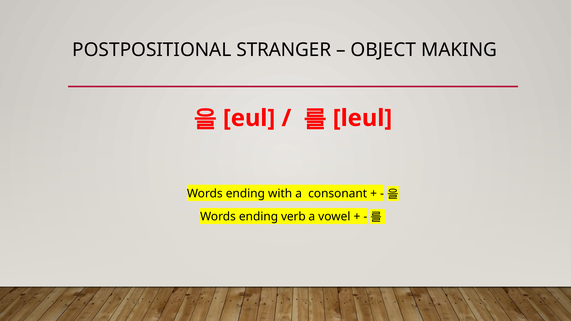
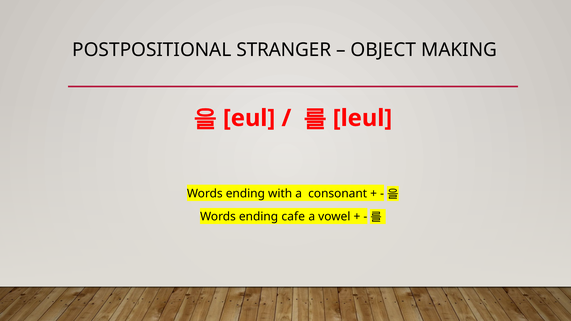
verb: verb -> cafe (293, 217)
